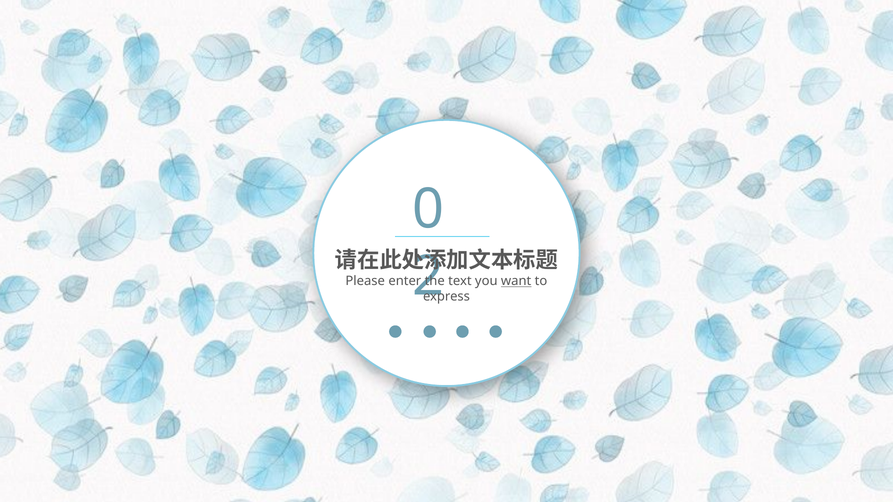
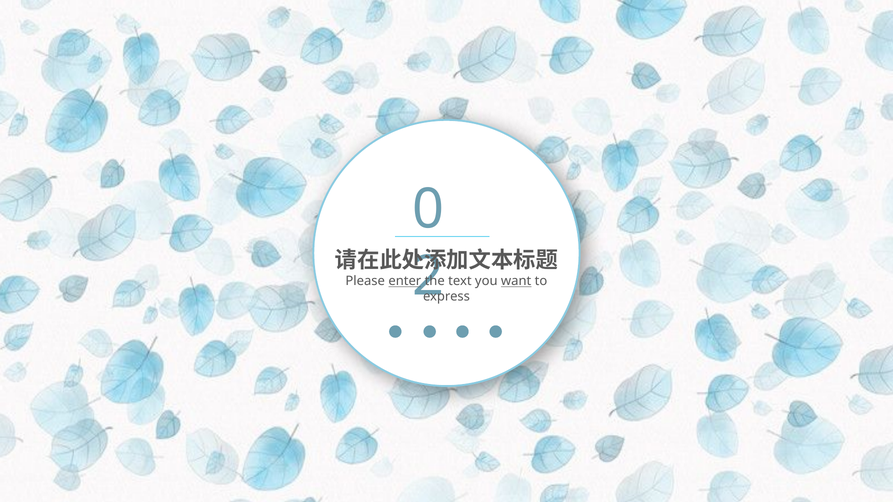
enter underline: none -> present (405, 281)
